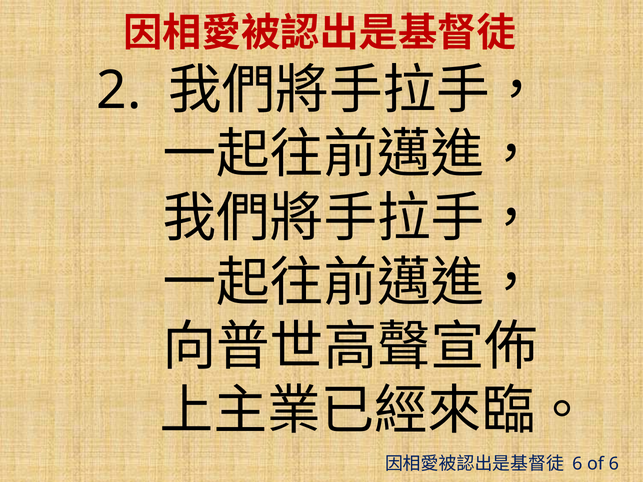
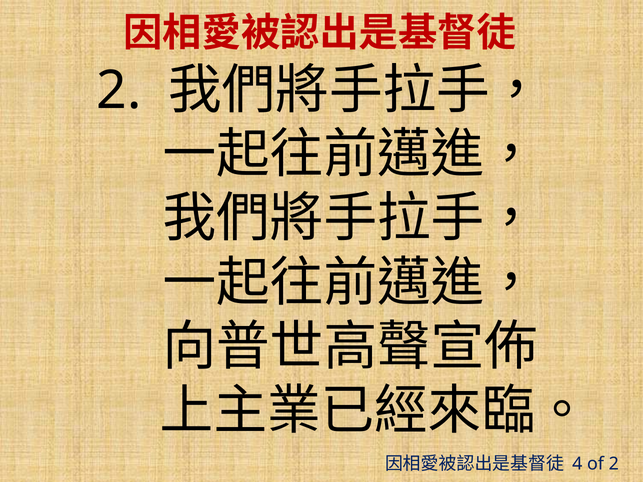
6: 6 -> 4 (577, 464)
of 6: 6 -> 2 (614, 464)
